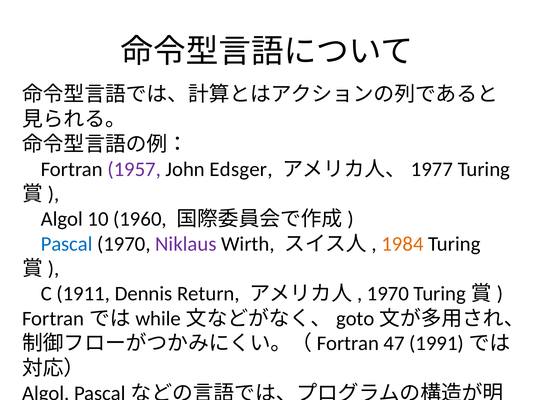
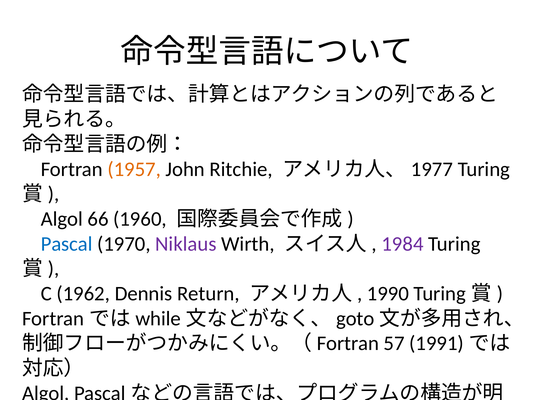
1957 colour: purple -> orange (134, 169)
Edsger: Edsger -> Ritchie (241, 169)
10: 10 -> 66 (98, 219)
1984 colour: orange -> purple (402, 244)
1911: 1911 -> 1962 (83, 294)
1970: 1970 -> 1990 (388, 294)
47: 47 -> 57 (394, 344)
